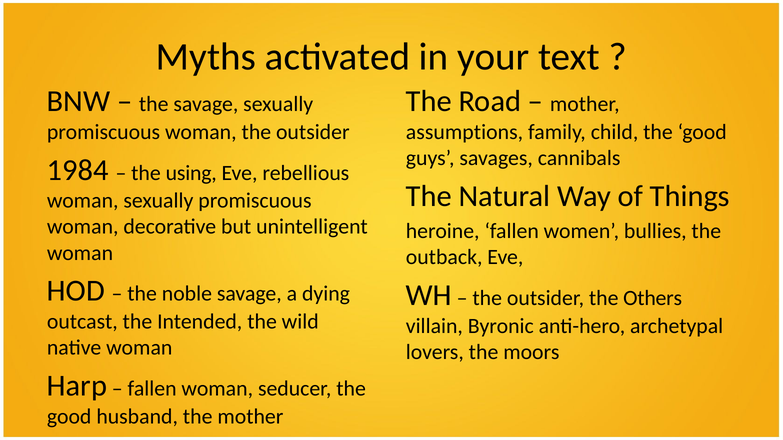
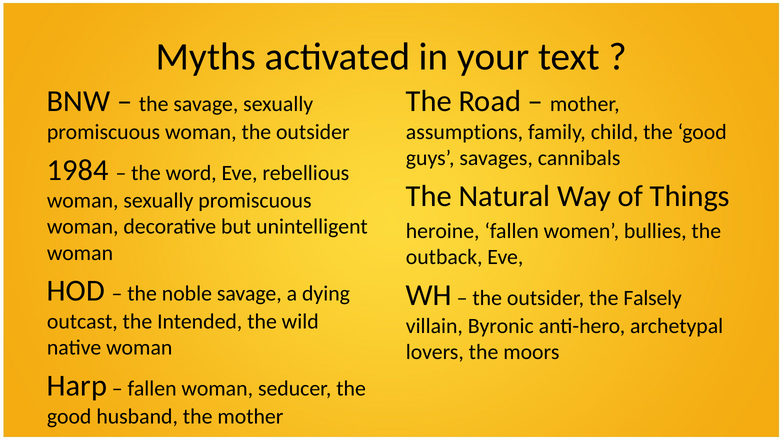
using: using -> word (191, 173)
Others: Others -> Falsely (653, 298)
